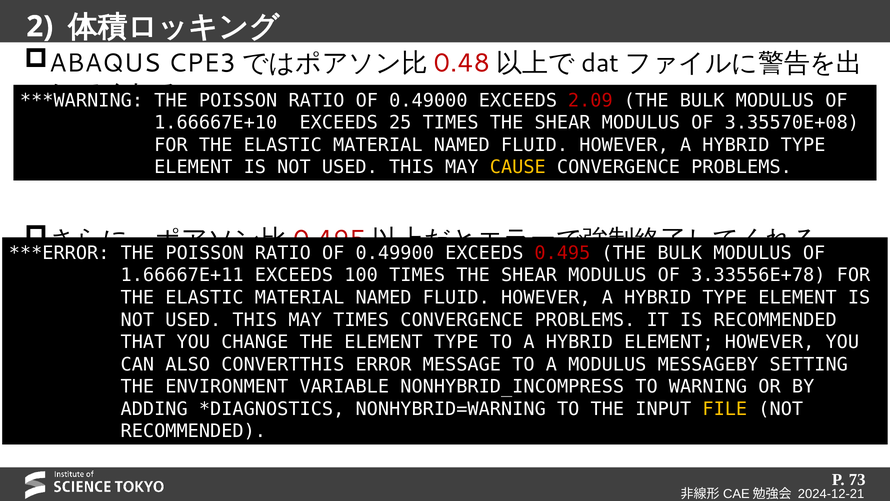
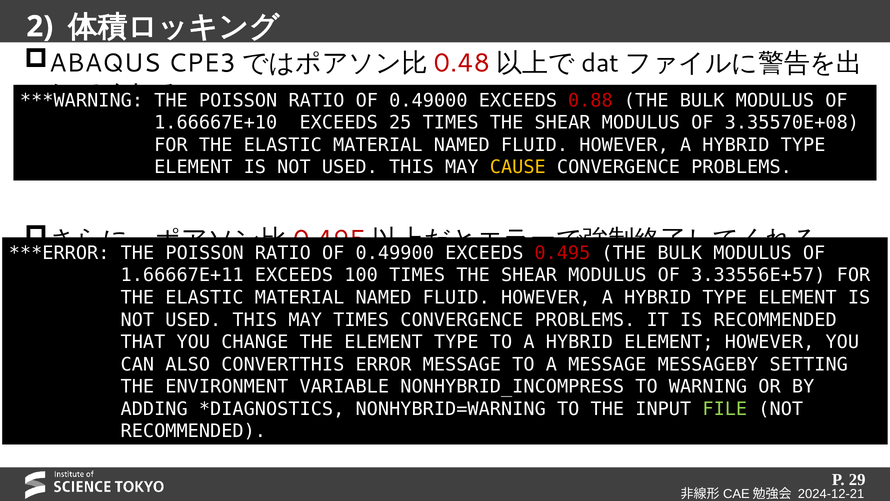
2.09: 2.09 -> 0.88 (590, 100)
3.33556E+78: 3.33556E+78 -> 3.33556E+57 (758, 275)
A MODULUS: MODULUS -> MESSAGE (607, 364)
FILE colour: yellow -> light green (725, 409)
73: 73 -> 29 (857, 479)
